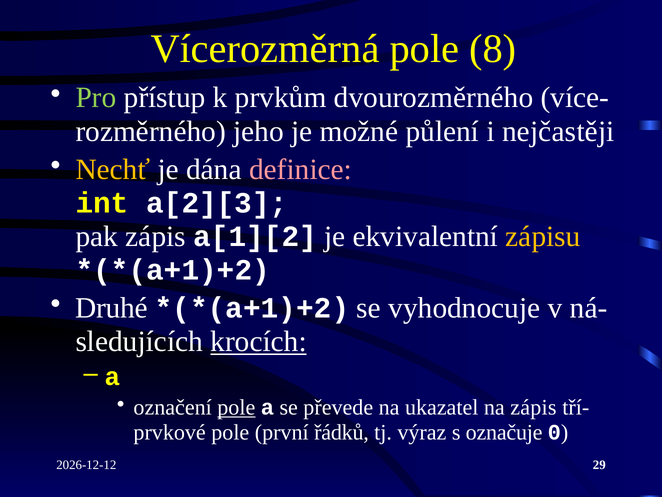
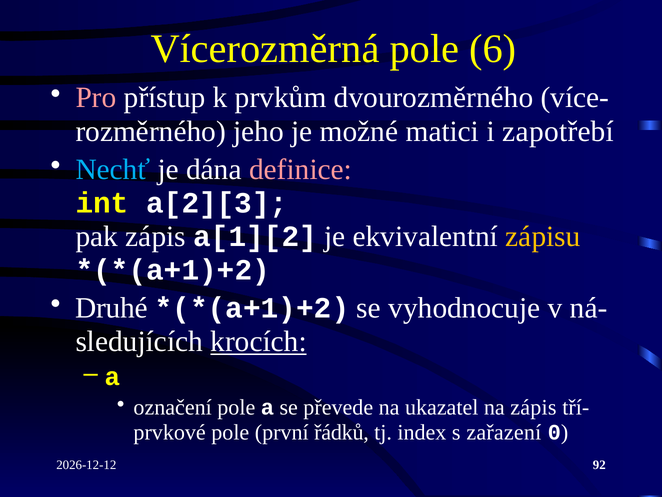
8: 8 -> 6 (493, 49)
Pro colour: light green -> pink (96, 98)
půlení: půlení -> matici (442, 131)
nejčastěji: nejčastěji -> zapotřebí (558, 131)
Nechť colour: yellow -> light blue (113, 169)
pole underline: present -> none (236, 407)
výraz: výraz -> index (422, 432)
označuje: označuje -> zařazení (504, 432)
29: 29 -> 92 (599, 464)
